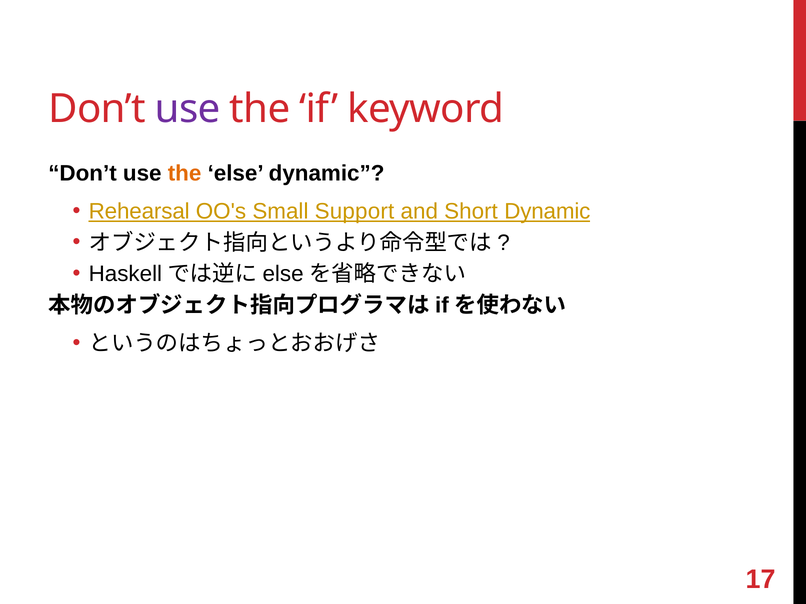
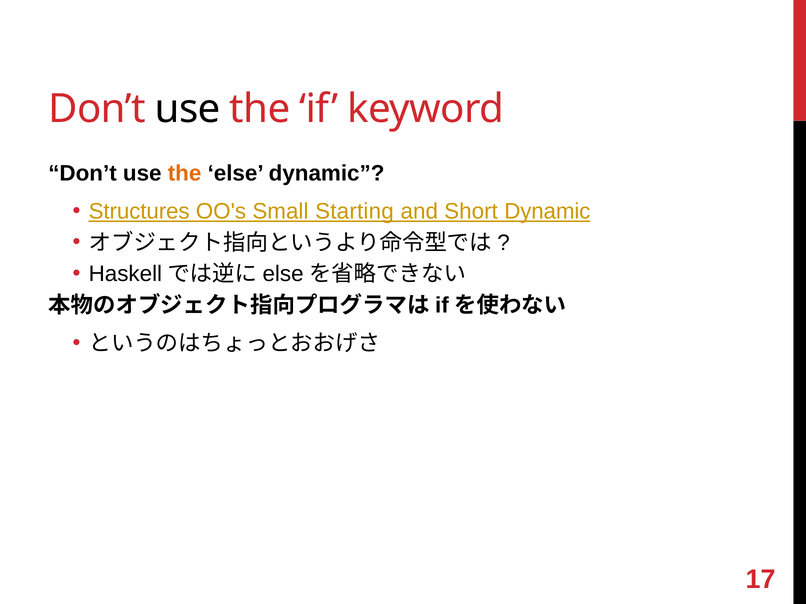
use colour: purple -> black (188, 109)
Rehearsal: Rehearsal -> Structures (139, 212)
Support: Support -> Starting (354, 212)
